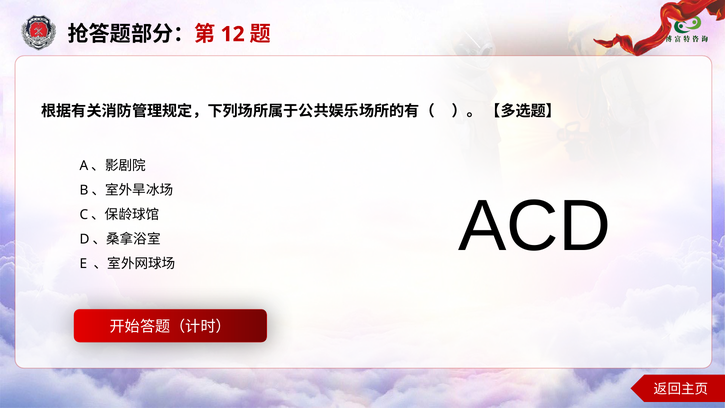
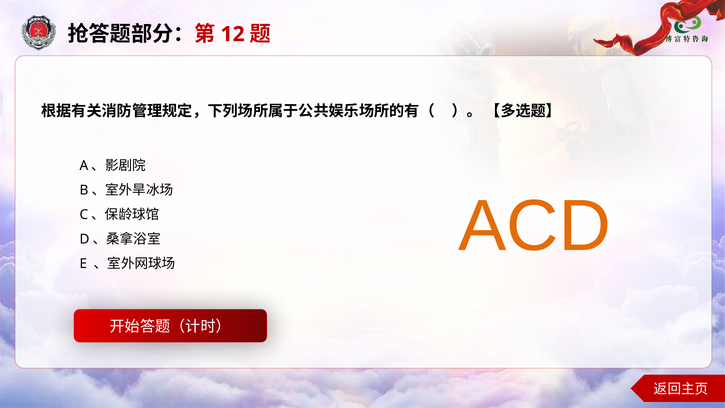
ACD colour: black -> orange (535, 226)
